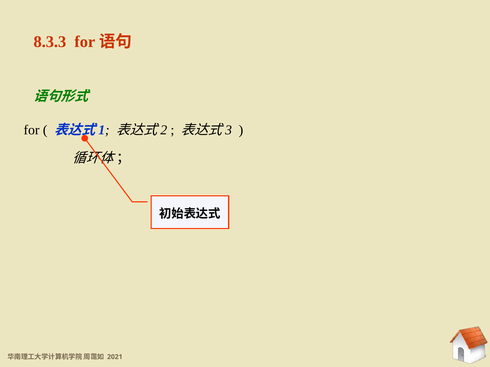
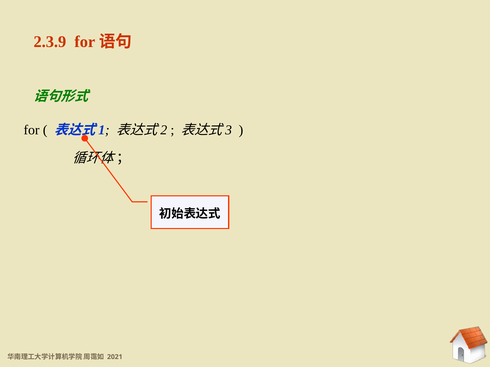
8.3.3: 8.3.3 -> 2.3.9 (50, 42)
